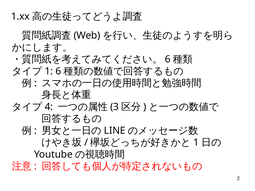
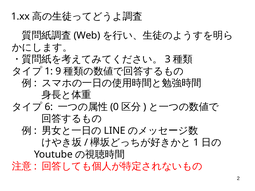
6: 6 -> 3 (168, 59)
6: 6 -> 9 (58, 71)
4: 4 -> 6 (49, 107)
3: 3 -> 0 (115, 107)
